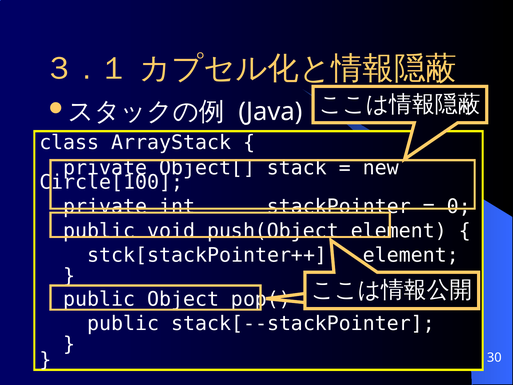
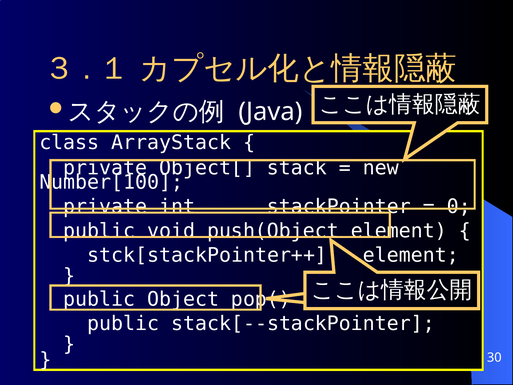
Circle[100: Circle[100 -> Number[100 (111, 182)
